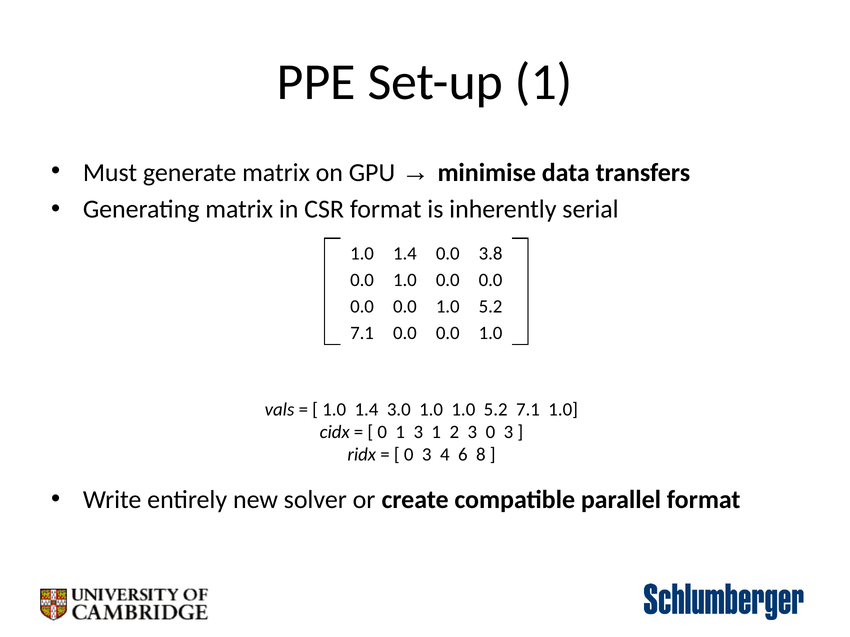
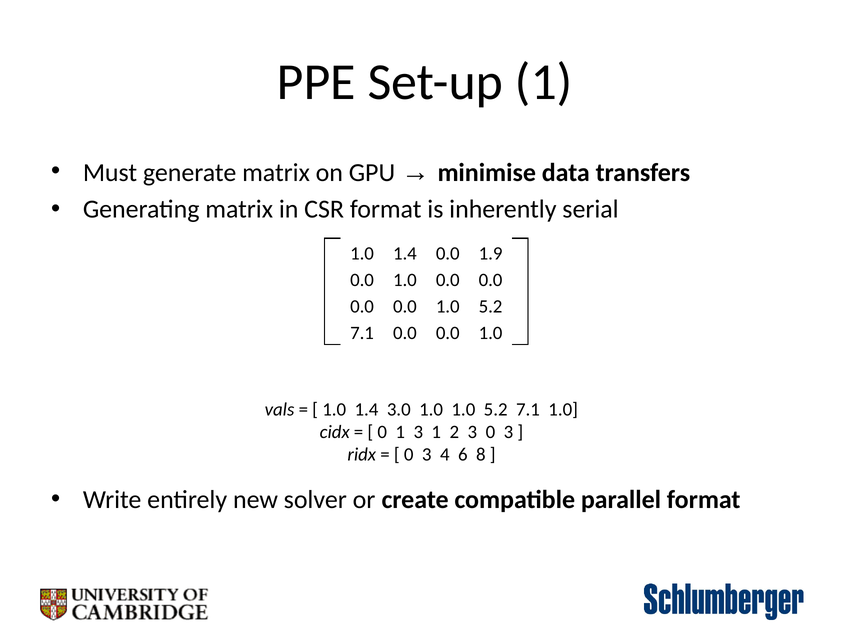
3.8: 3.8 -> 1.9 (491, 254)
